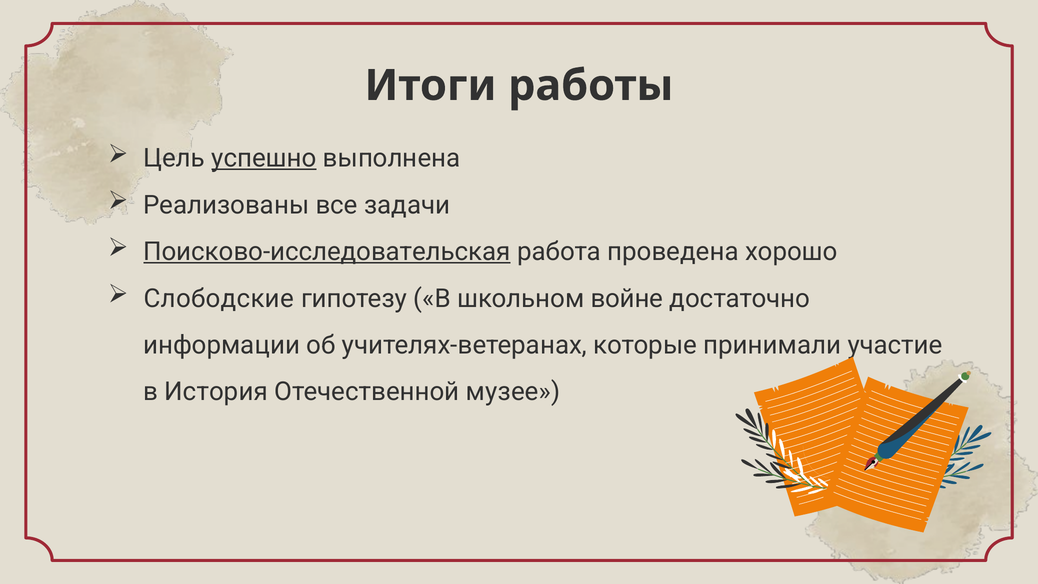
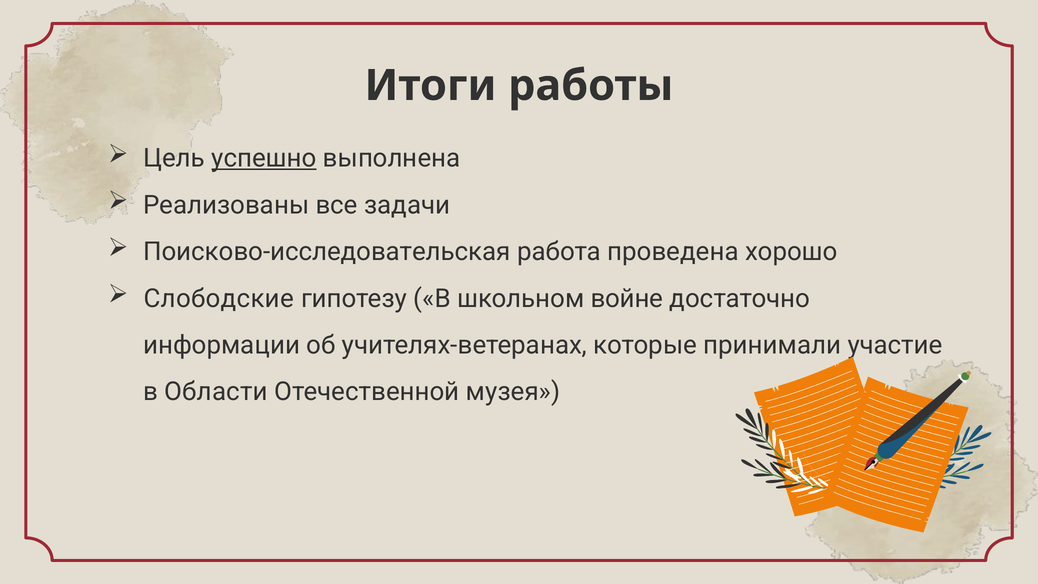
Поисково-исследовательская underline: present -> none (327, 252)
История: История -> Области (216, 392)
музее: музее -> музея (513, 392)
